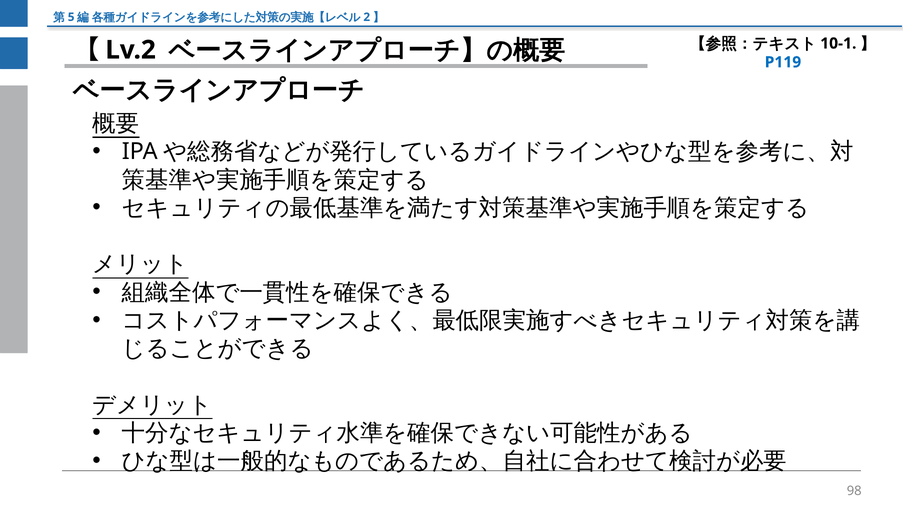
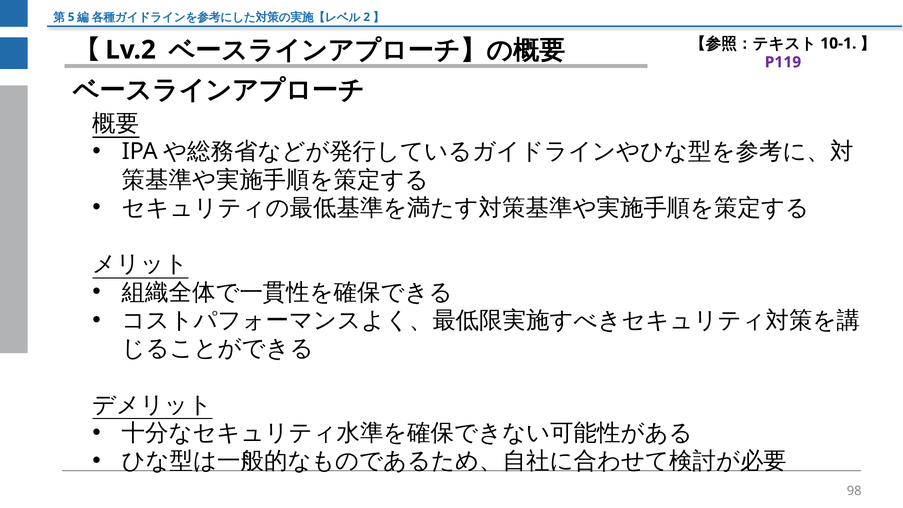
P119 colour: blue -> purple (783, 62)
